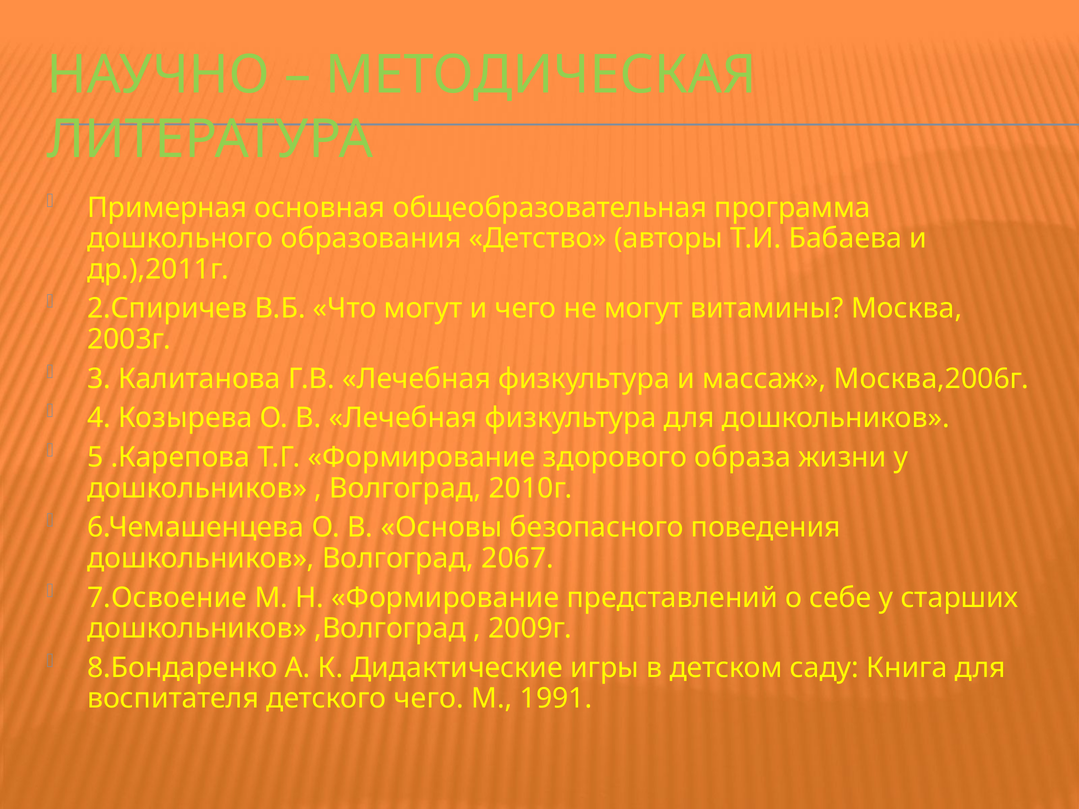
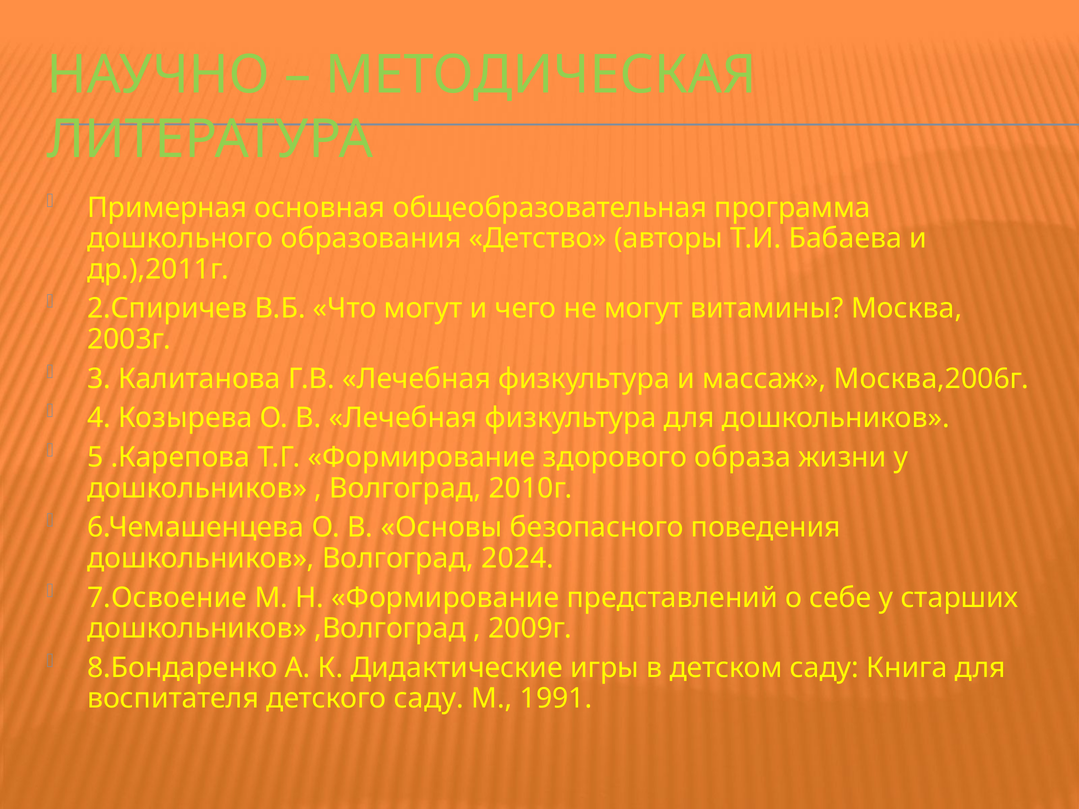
2067: 2067 -> 2024 (518, 558)
детского чего: чего -> саду (429, 699)
